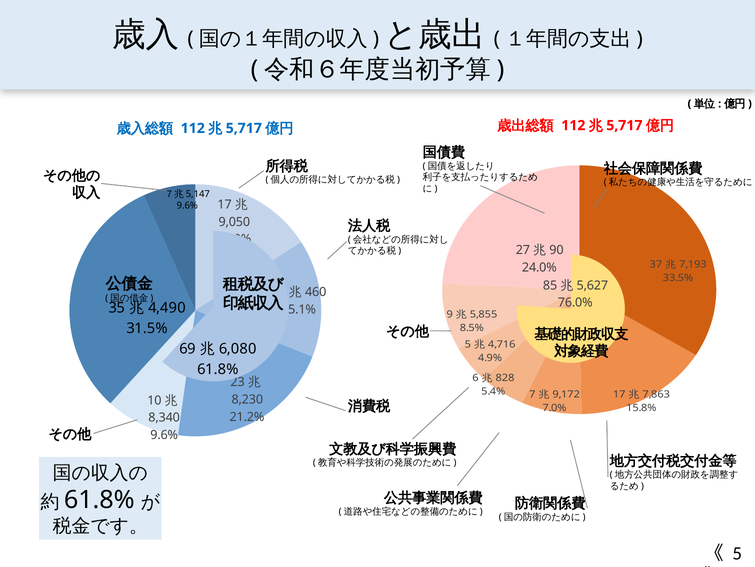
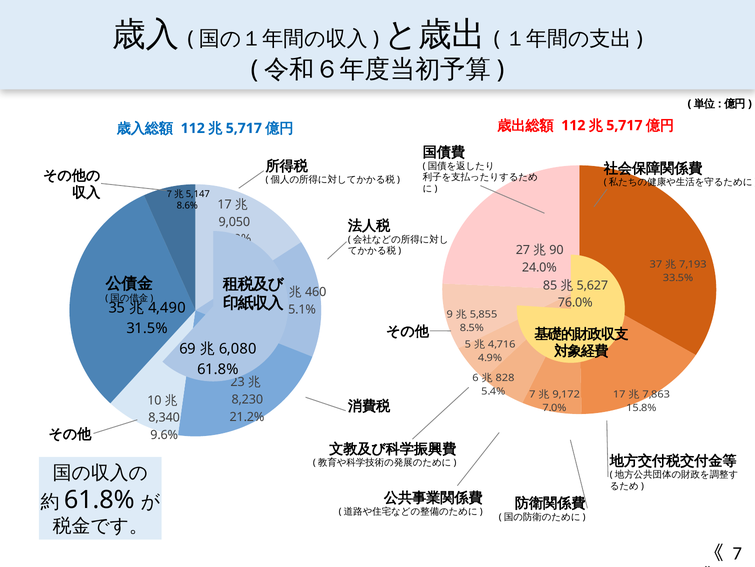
9.6%: 9.6% -> 8.6% (187, 205)
5: 5 -> 7 (737, 553)
